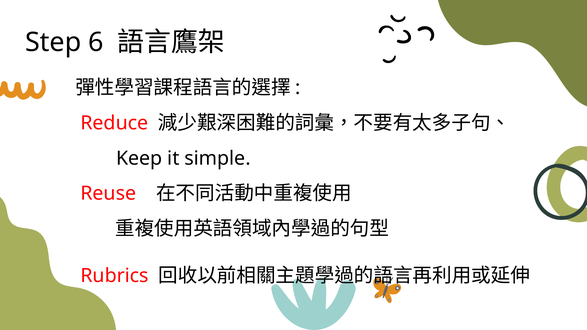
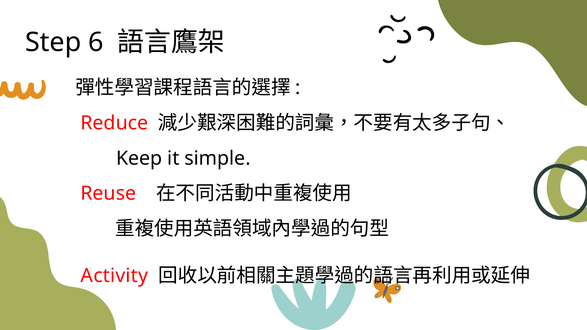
Rubrics: Rubrics -> Activity (114, 276)
